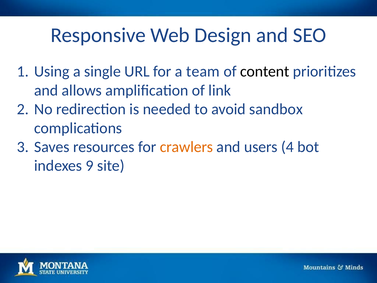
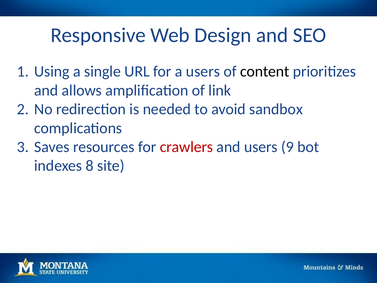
a team: team -> users (203, 71)
crawlers colour: orange -> red (186, 147)
4: 4 -> 9 (287, 147)
9: 9 -> 8 (90, 166)
